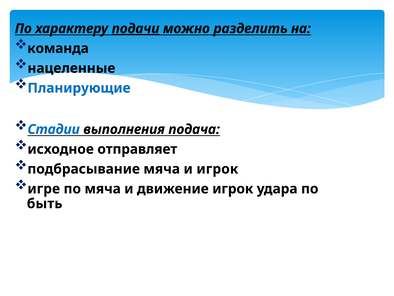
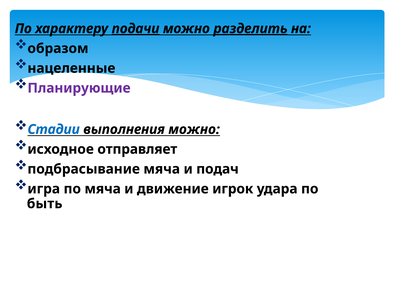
разделить underline: none -> present (250, 29)
команда: команда -> образом (58, 48)
Планирующие colour: blue -> purple (79, 88)
выполнения подача: подача -> можно (194, 129)
и игрок: игрок -> подач (218, 169)
игре: игре -> игра (44, 189)
